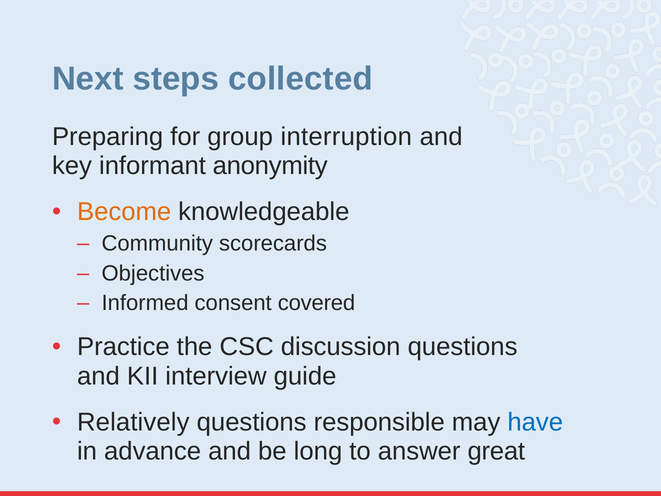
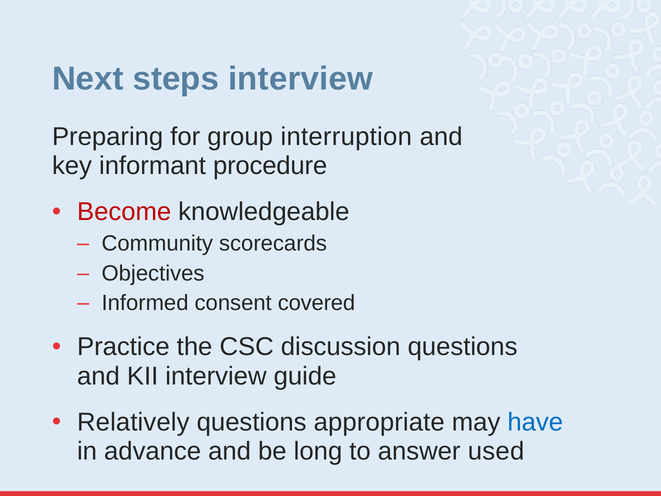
steps collected: collected -> interview (301, 79)
anonymity: anonymity -> procedure (270, 166)
Become colour: orange -> red (124, 212)
responsible: responsible -> appropriate (379, 422)
great: great -> used (496, 451)
